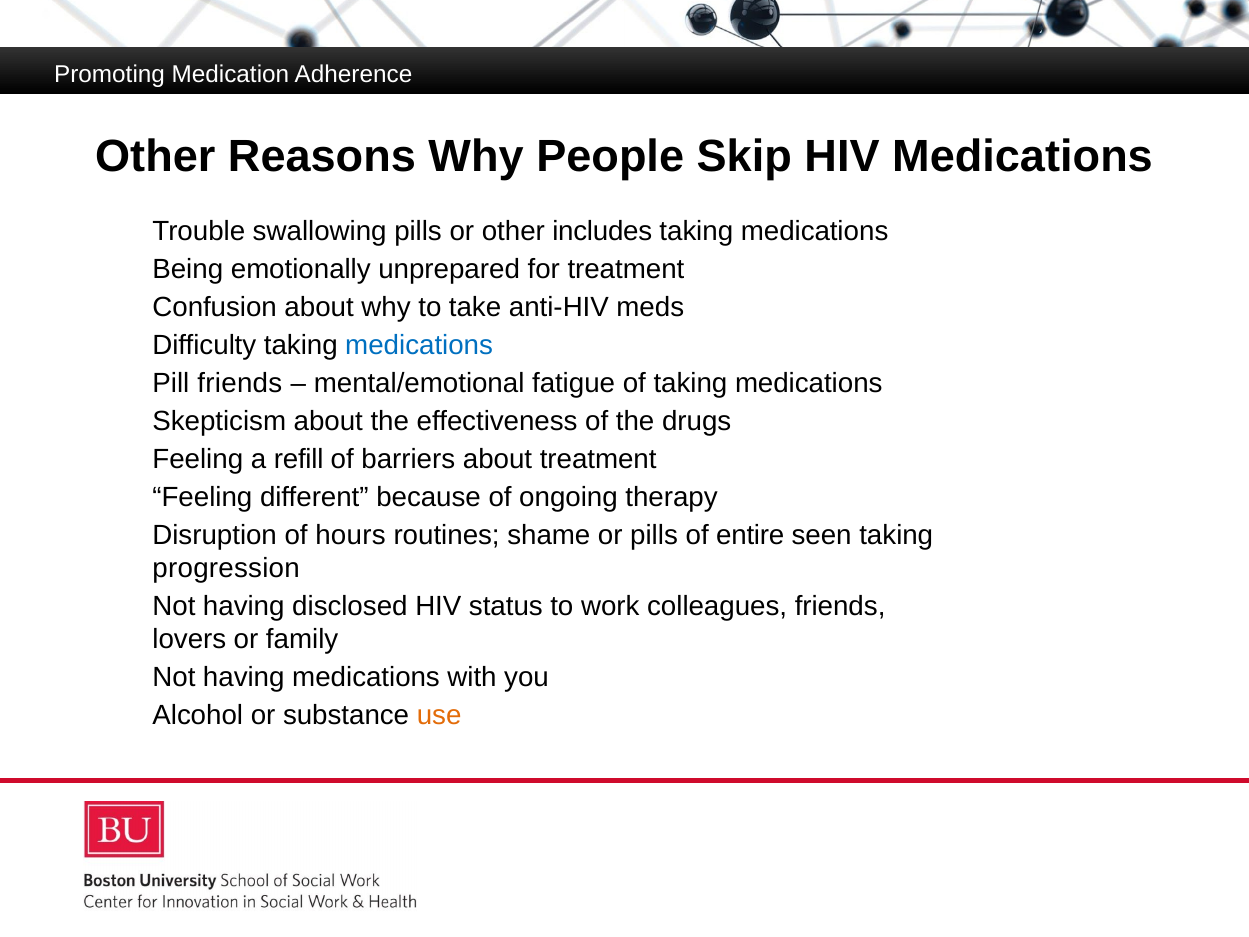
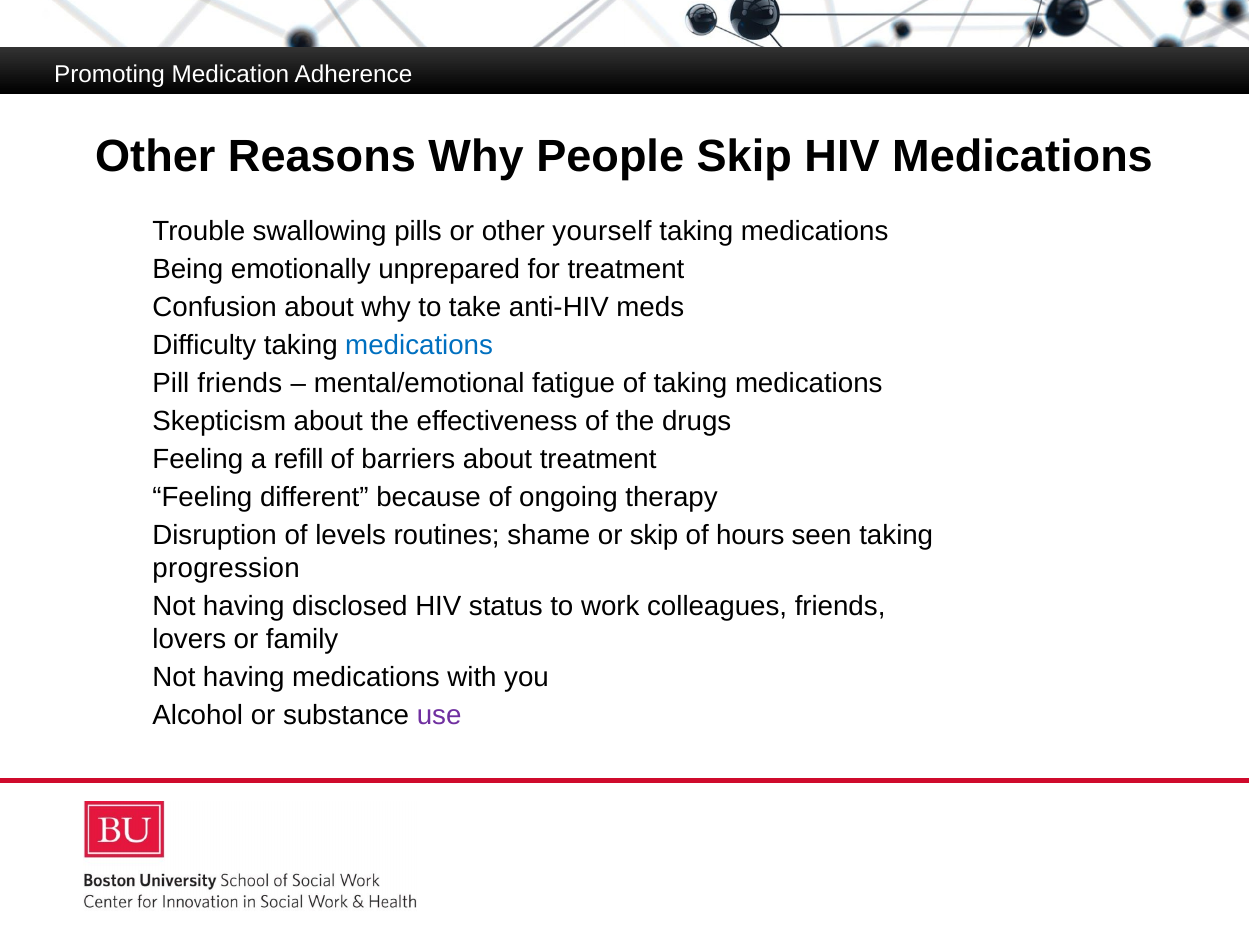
includes: includes -> yourself (602, 231)
hours: hours -> levels (351, 535)
or pills: pills -> skip (654, 535)
entire: entire -> hours (750, 535)
use colour: orange -> purple (439, 716)
